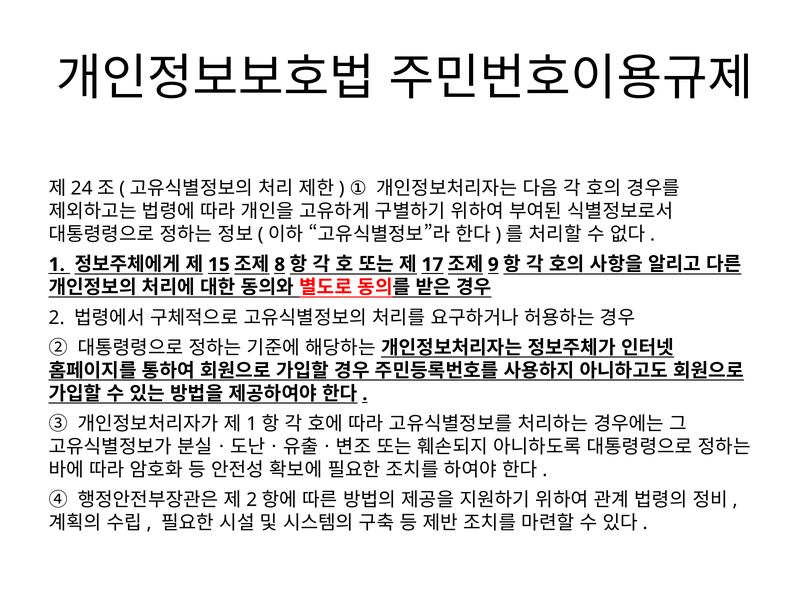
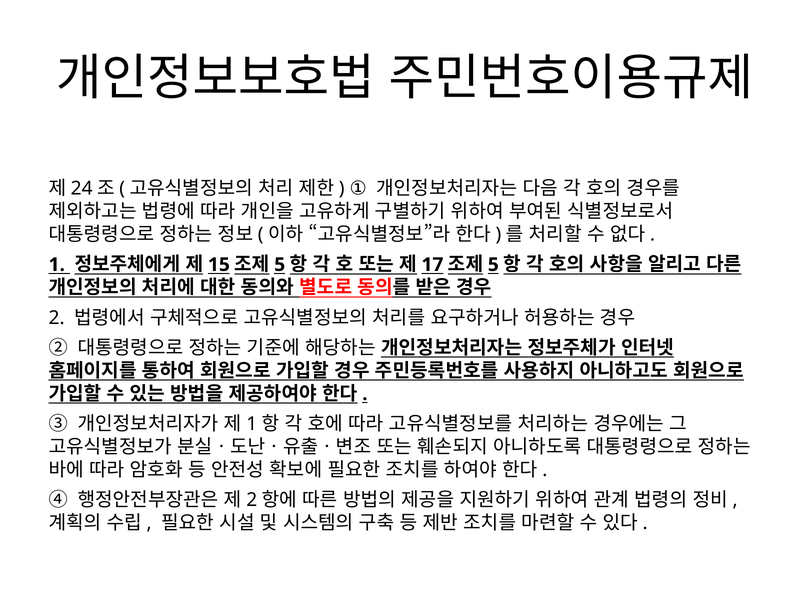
8: 8 -> 5 (280, 265)
9: 9 -> 5 (493, 265)
